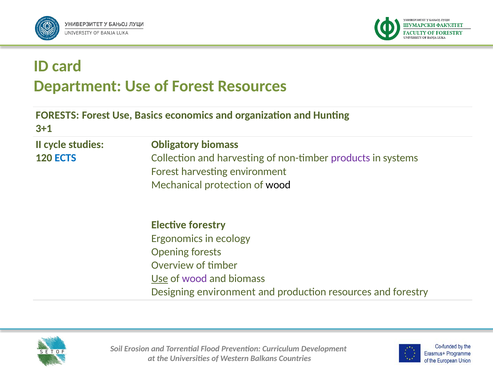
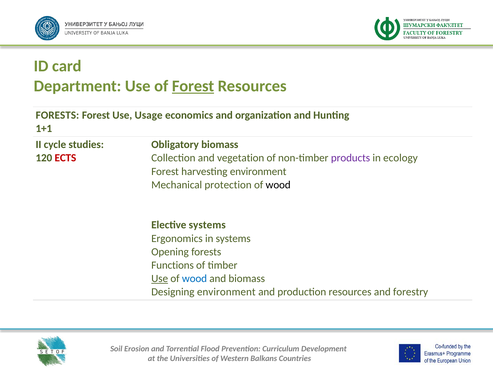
Forest underline: none -> present (193, 86)
Basics: Basics -> Usage (149, 115)
3+1: 3+1 -> 1+1 (44, 128)
ECTS colour: blue -> red (65, 158)
and harvesting: harvesting -> vegetation (241, 158)
systems: systems -> ecology (400, 158)
Elective forestry: forestry -> systems (207, 225)
in ecology: ecology -> systems (233, 238)
Overview: Overview -> Functions (173, 265)
wood colour: purple -> blue (194, 278)
